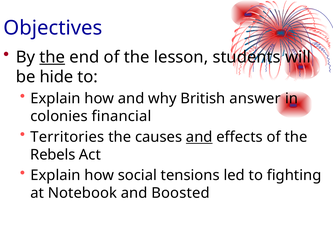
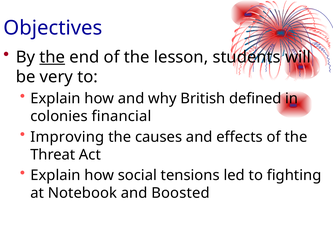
hide: hide -> very (56, 77)
answer: answer -> defined (255, 99)
Territories: Territories -> Improving (67, 137)
and underline: present -> none (199, 137)
Rebels: Rebels -> Threat (53, 155)
